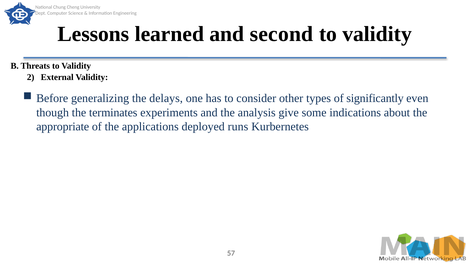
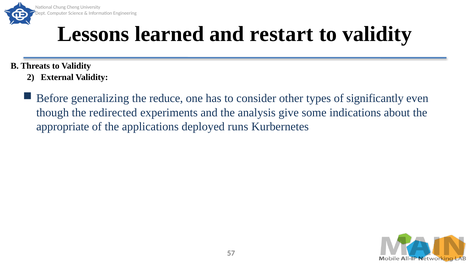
second: second -> restart (282, 34)
delays: delays -> reduce (166, 98)
terminates: terminates -> redirected (113, 112)
